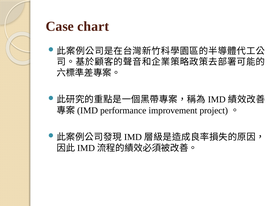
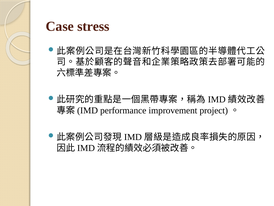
chart: chart -> stress (93, 26)
